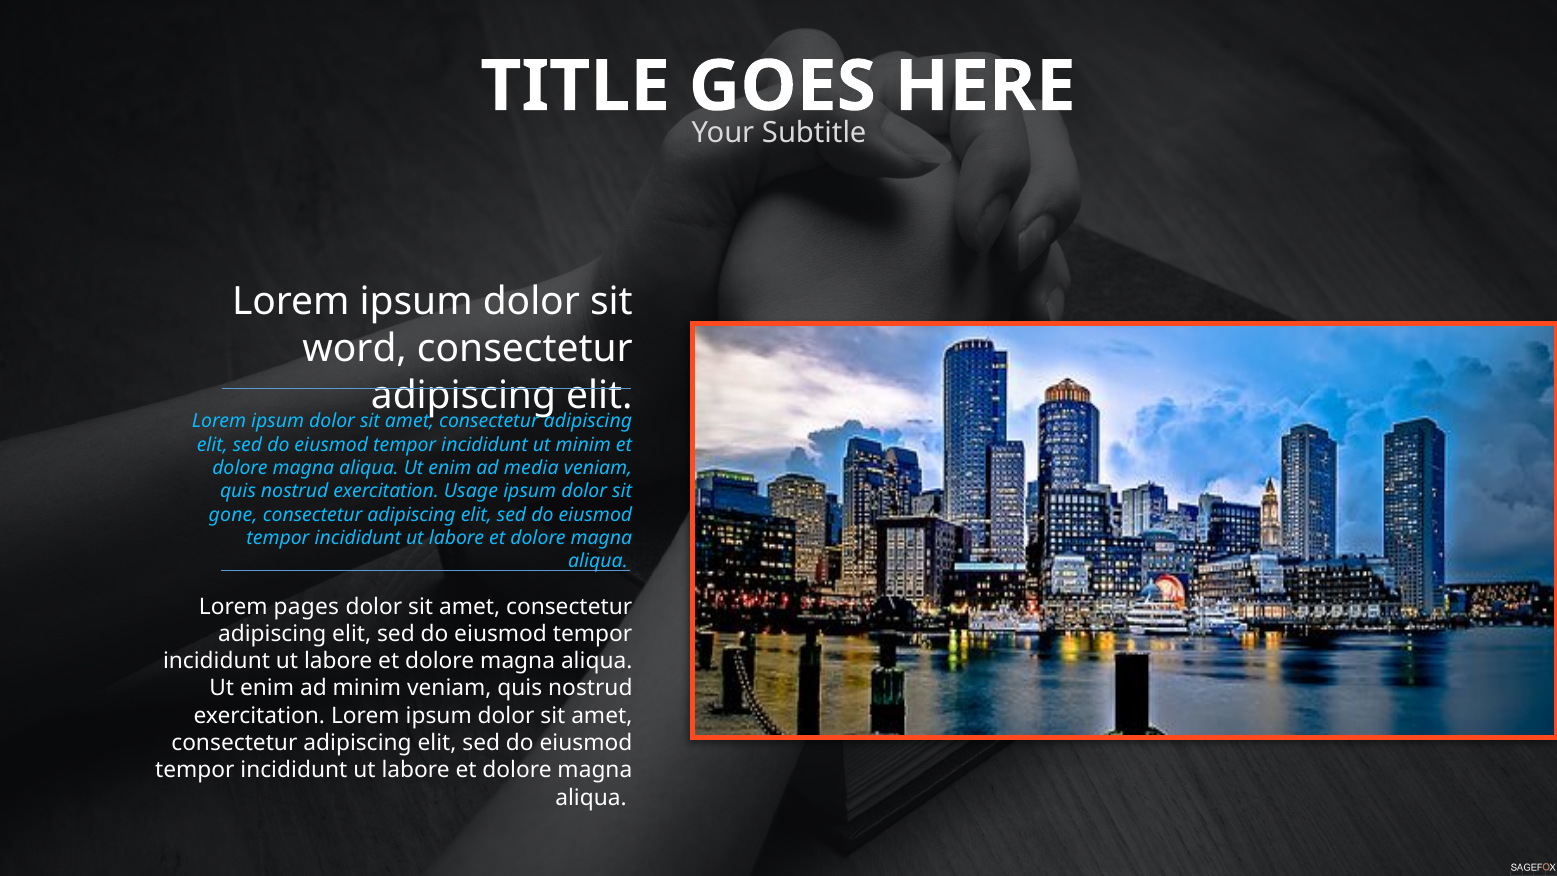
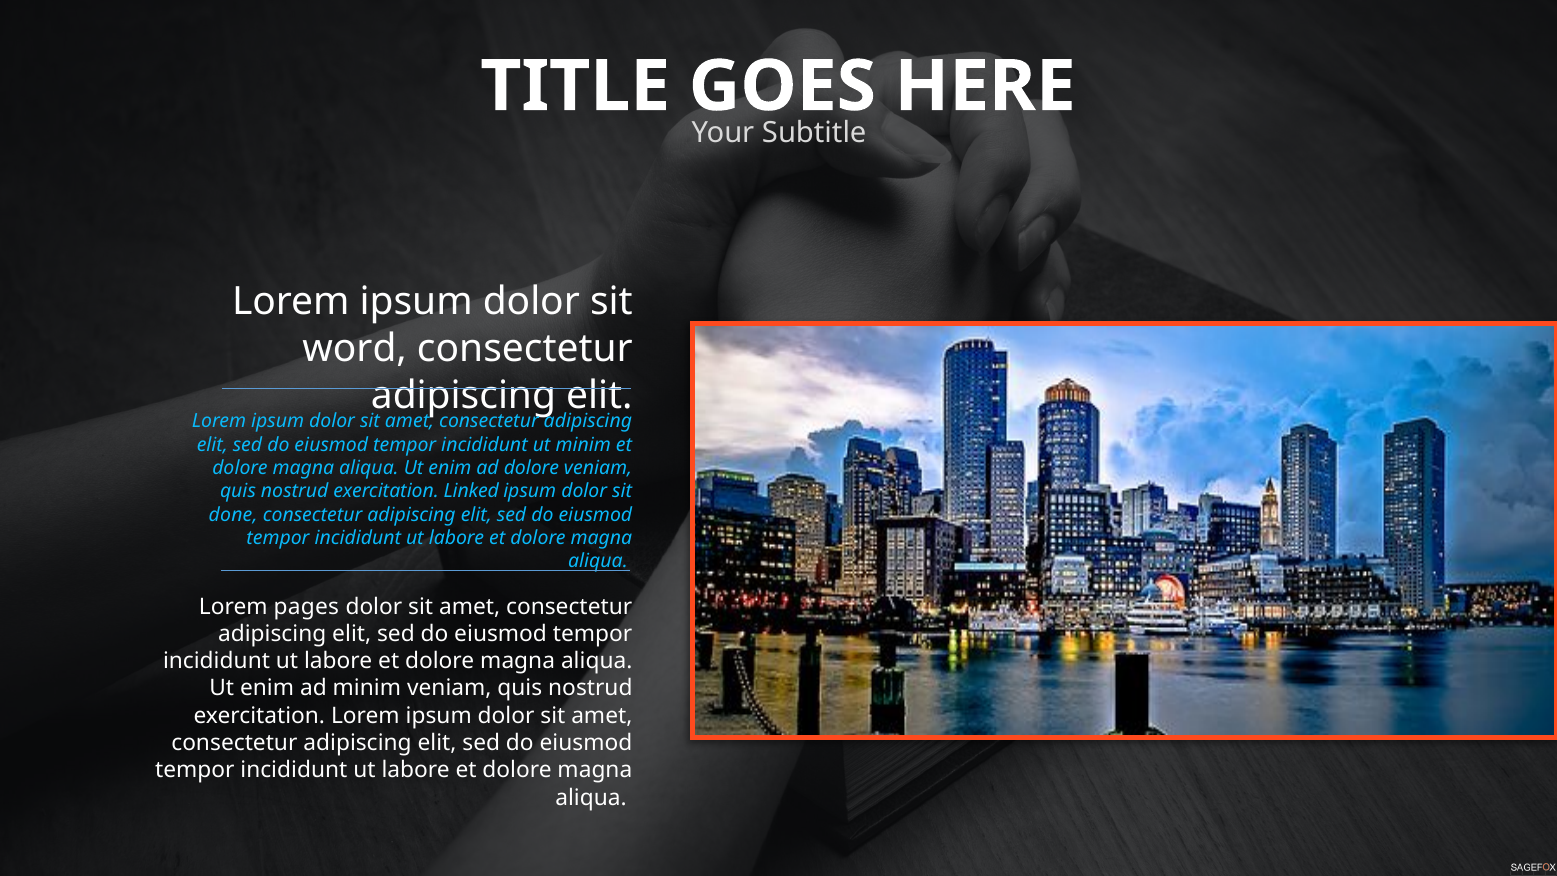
ad media: media -> dolore (531, 468)
Usage: Usage -> Linked (471, 491)
gone: gone -> done (233, 515)
